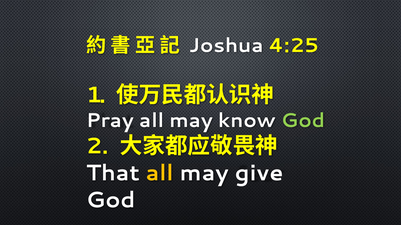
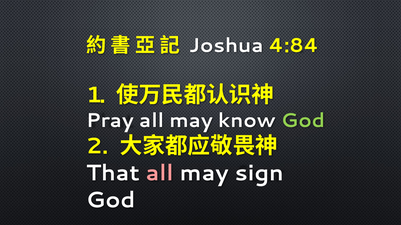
4:25: 4:25 -> 4:84 (294, 46)
all colour: yellow -> pink (160, 174)
give: give -> sign (259, 174)
